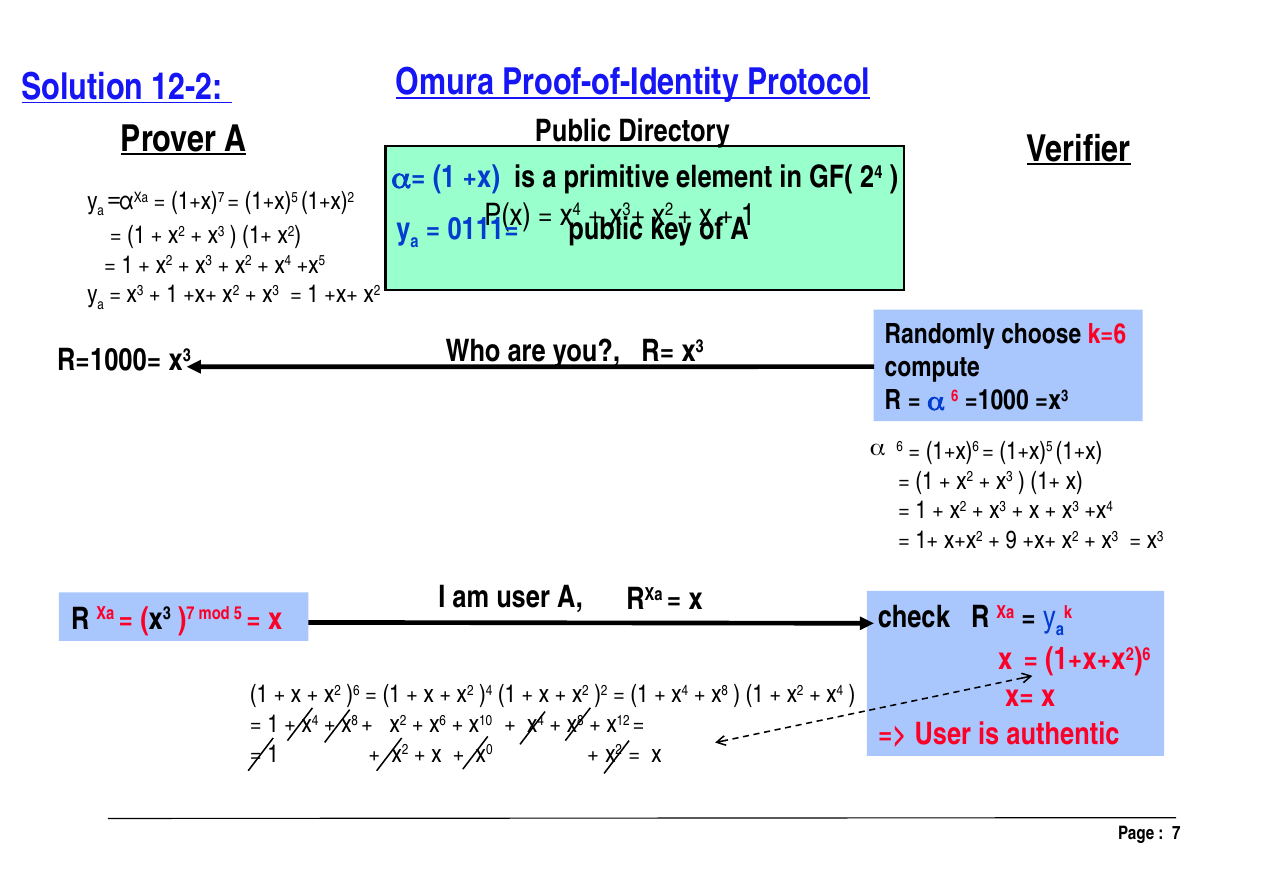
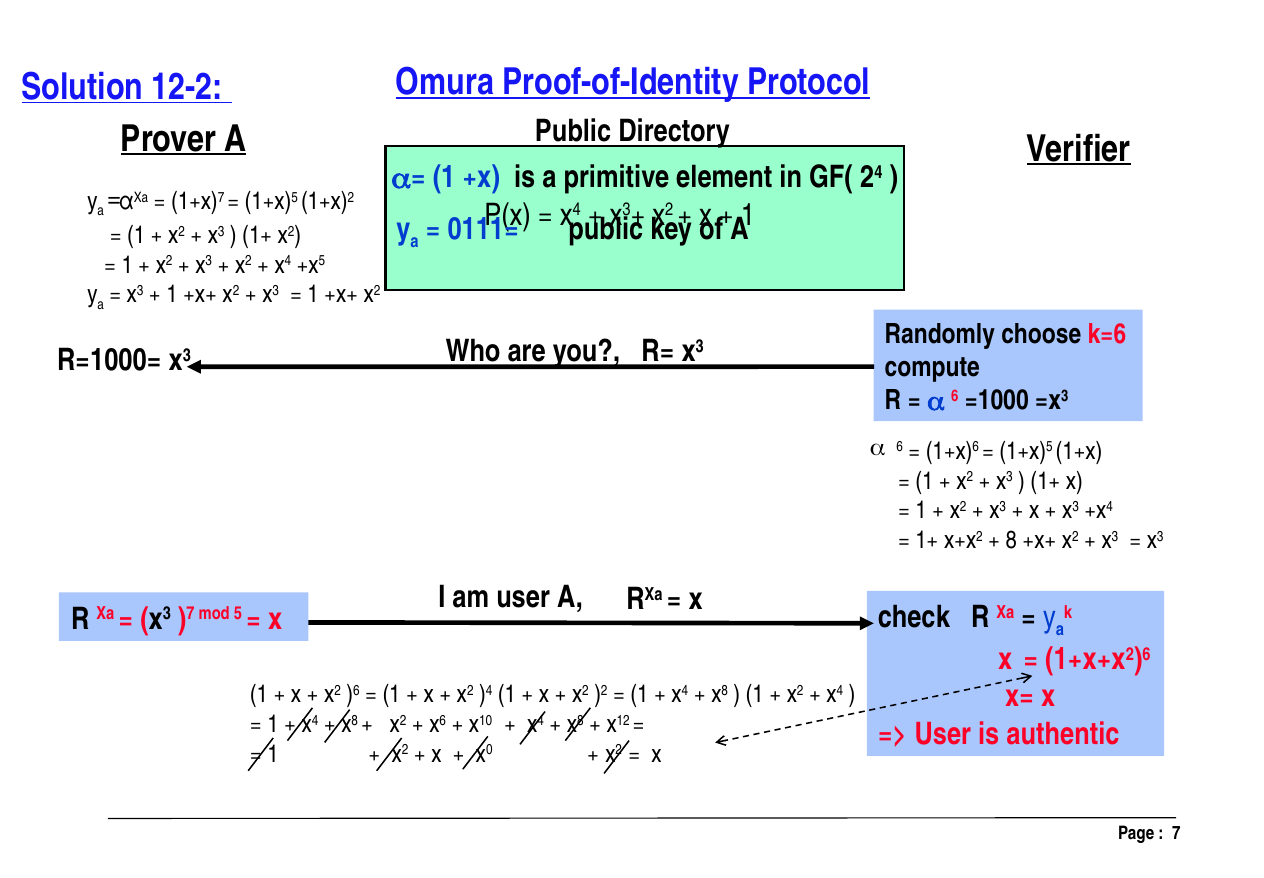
9: 9 -> 8 (1011, 541)
